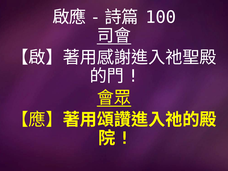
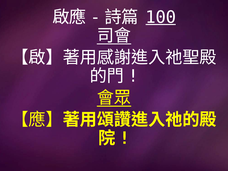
100 underline: none -> present (161, 17)
